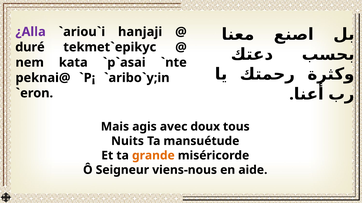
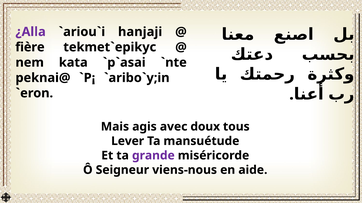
duré: duré -> fière (30, 47)
Nuits: Nuits -> Lever (128, 141)
grande colour: orange -> purple (153, 156)
